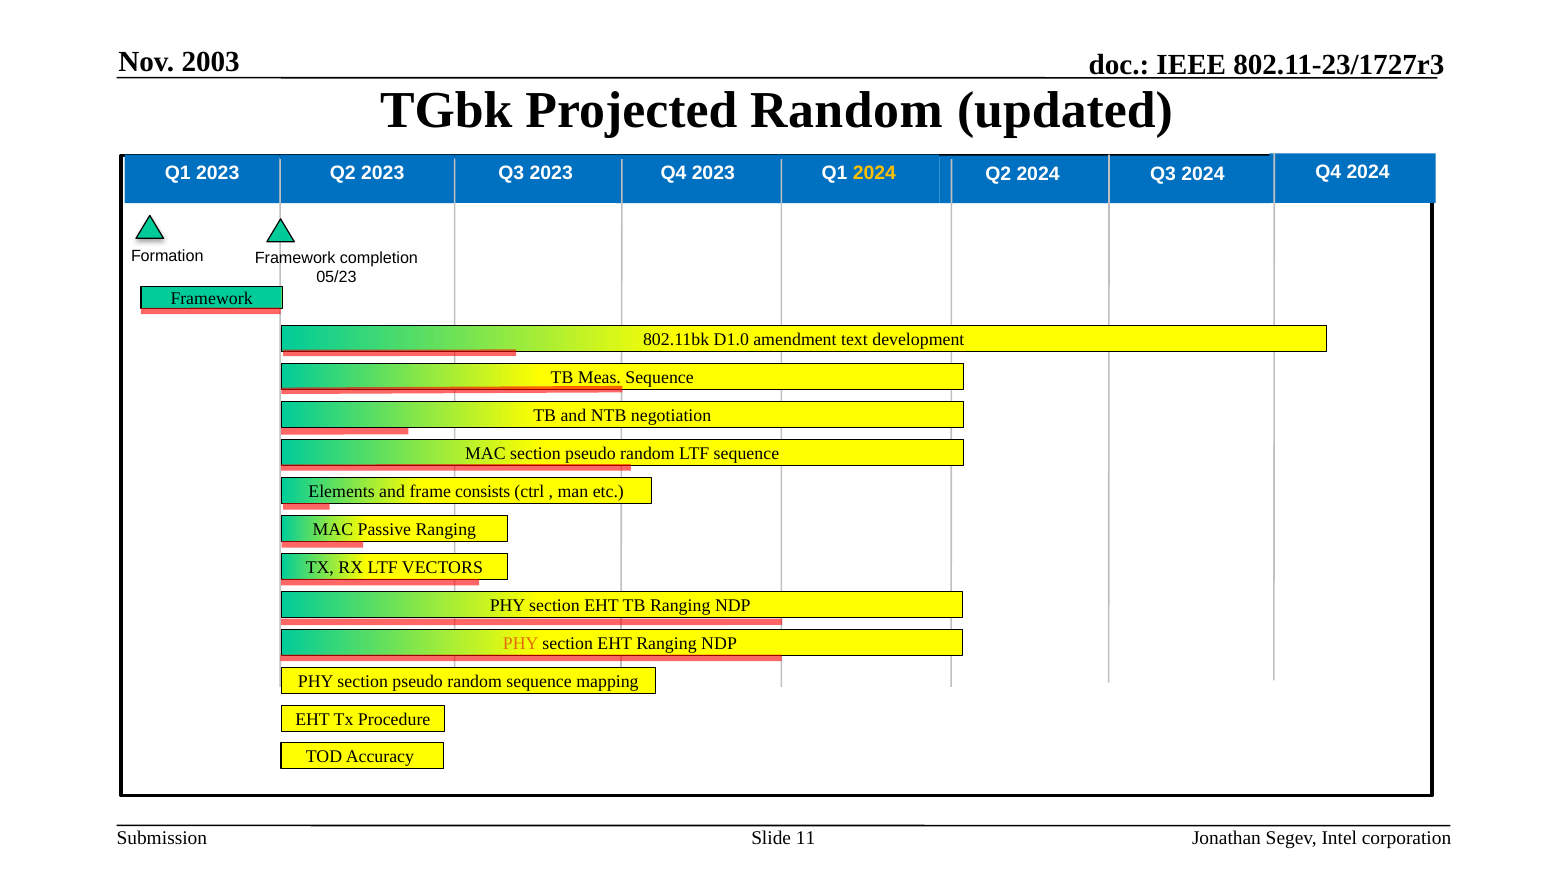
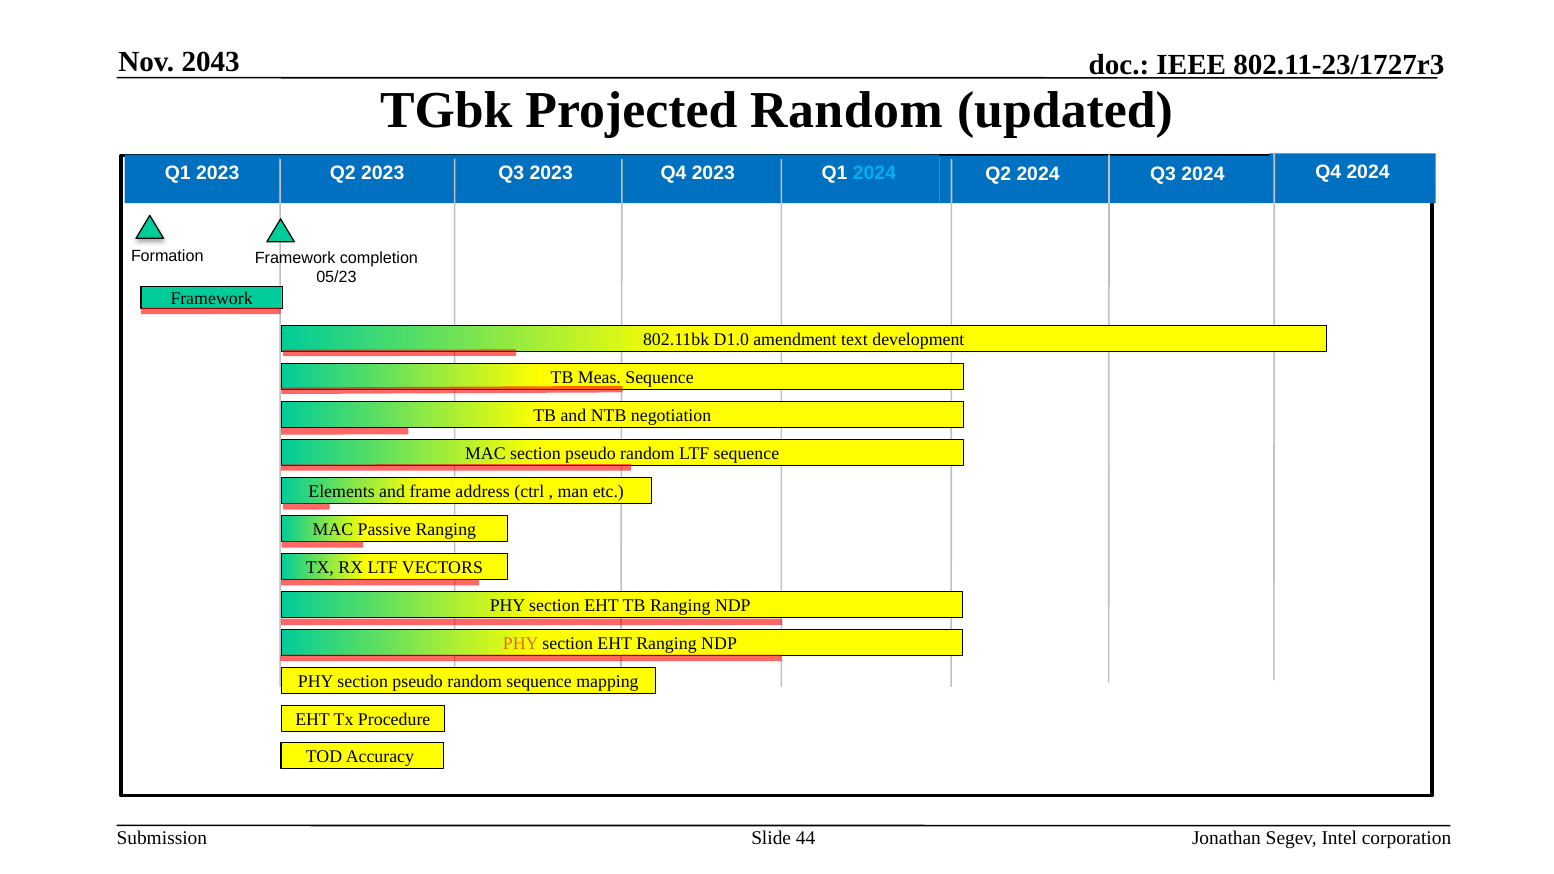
2003: 2003 -> 2043 (211, 62)
2024 colour: yellow -> light blue (874, 174)
consists: consists -> address (483, 492)
11: 11 -> 44 (806, 838)
